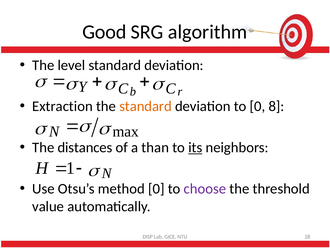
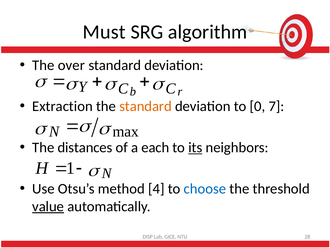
Good: Good -> Must (104, 32)
level: level -> over (71, 65)
8: 8 -> 7 (276, 106)
than: than -> each (155, 147)
method 0: 0 -> 4 (156, 188)
choose colour: purple -> blue (205, 188)
value underline: none -> present (48, 206)
